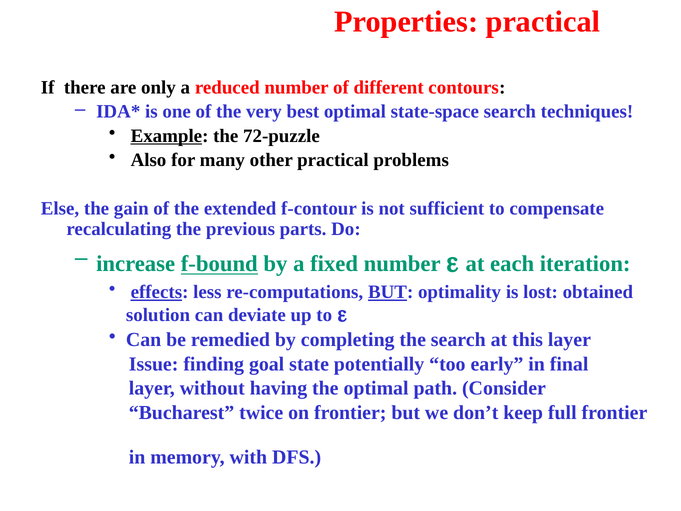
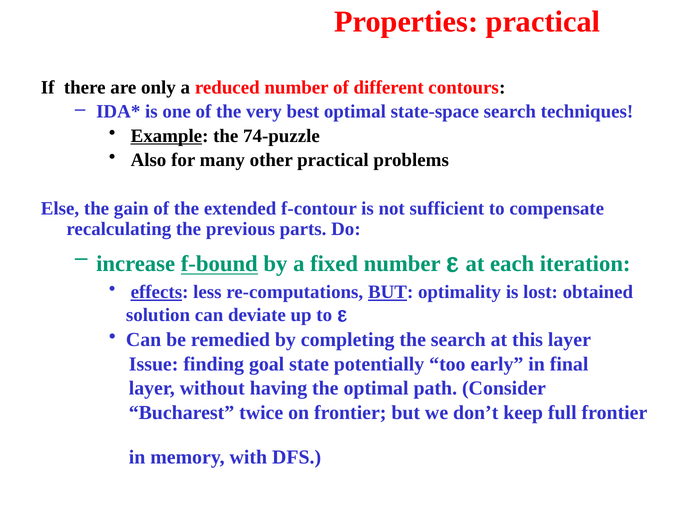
72-puzzle: 72-puzzle -> 74-puzzle (281, 136)
